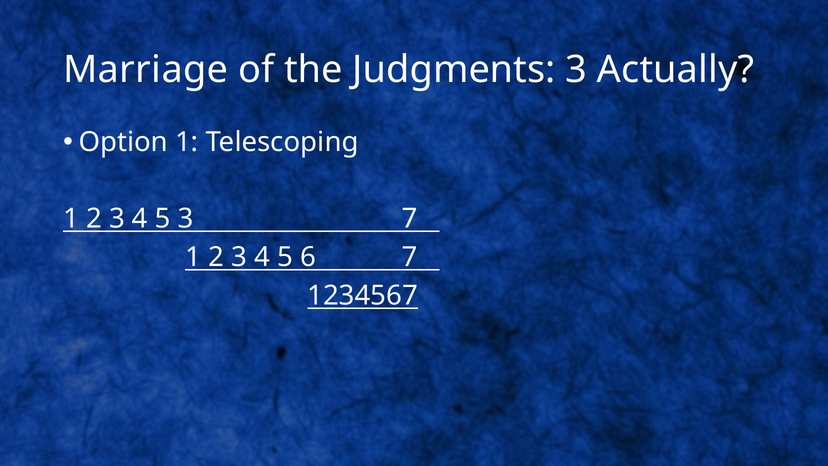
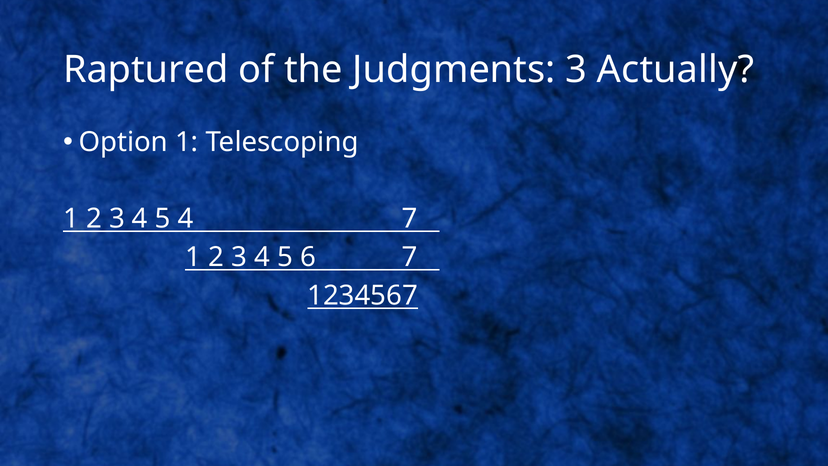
Marriage: Marriage -> Raptured (146, 70)
5 3: 3 -> 4 (186, 219)
